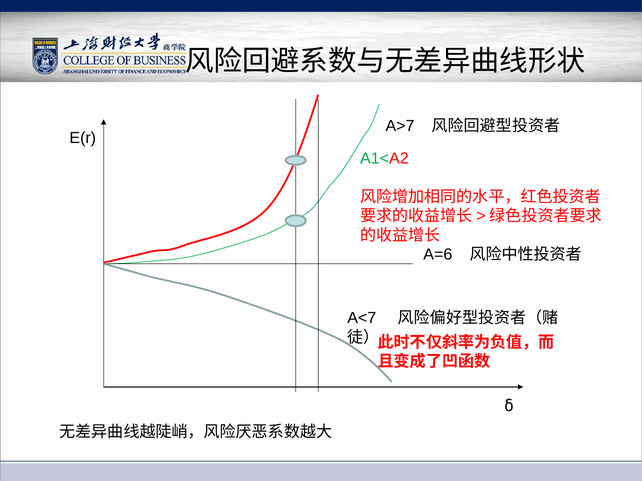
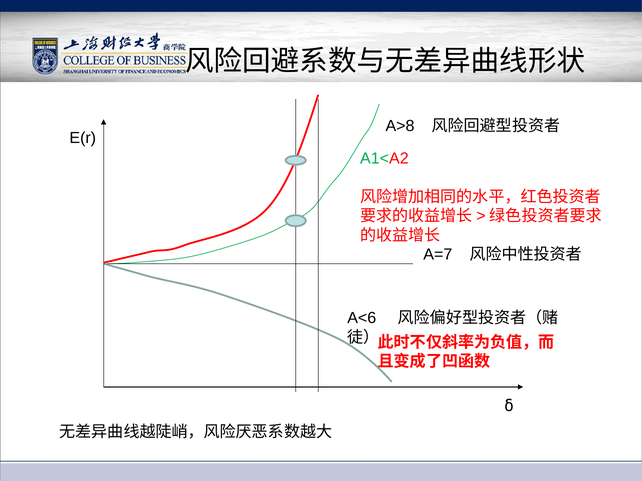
A>7: A>7 -> A>8 (400, 126)
A=6: A=6 -> A=7 (438, 255)
A<7: A<7 -> A<6 (362, 318)
